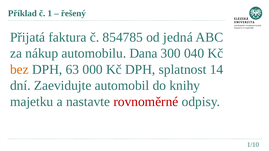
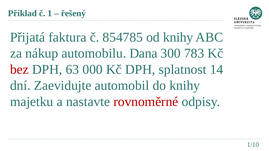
od jedná: jedná -> knihy (178, 37)
040: 040 -> 783 (194, 53)
bez colour: orange -> red (19, 70)
